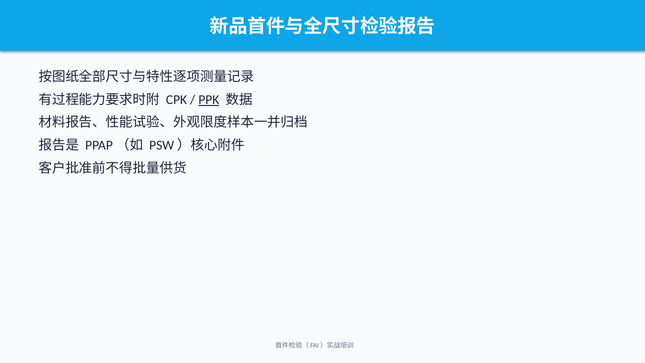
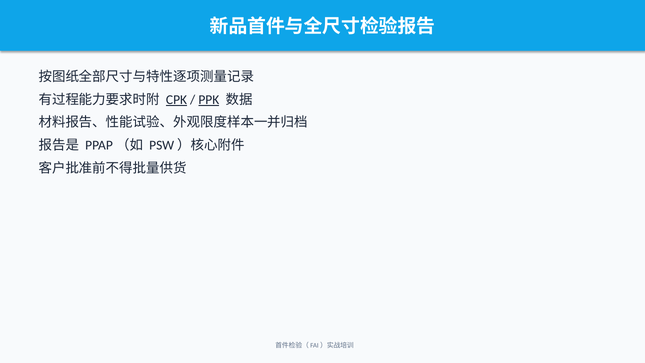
CPK underline: none -> present (177, 100)
